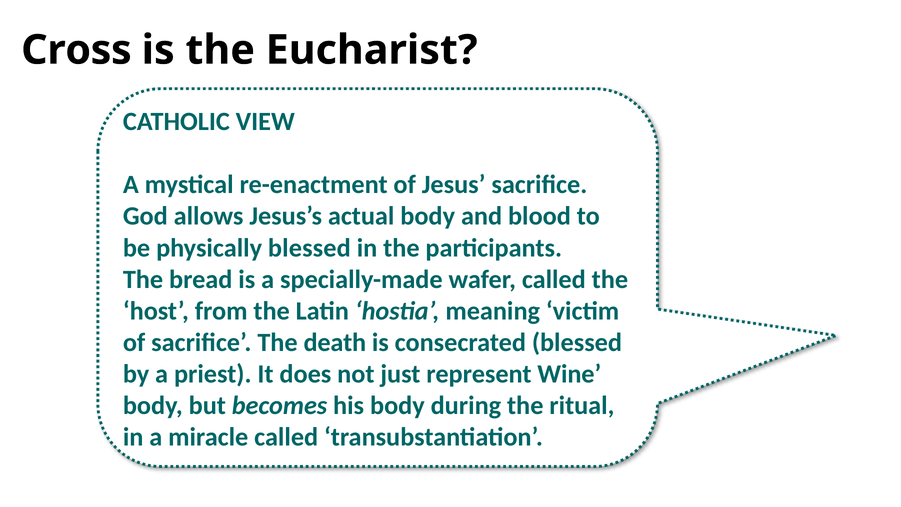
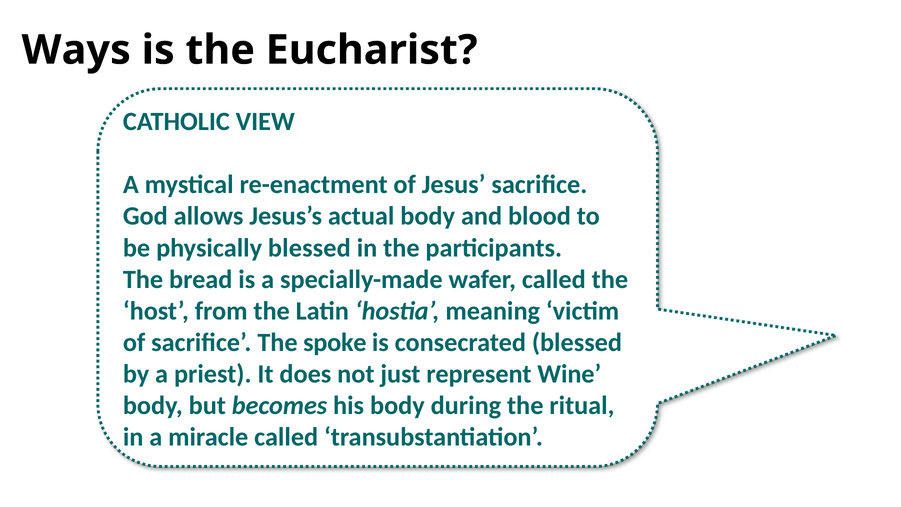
Cross: Cross -> Ways (76, 50)
death: death -> spoke (335, 342)
